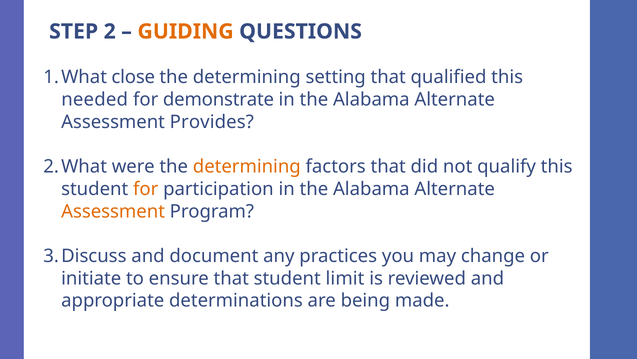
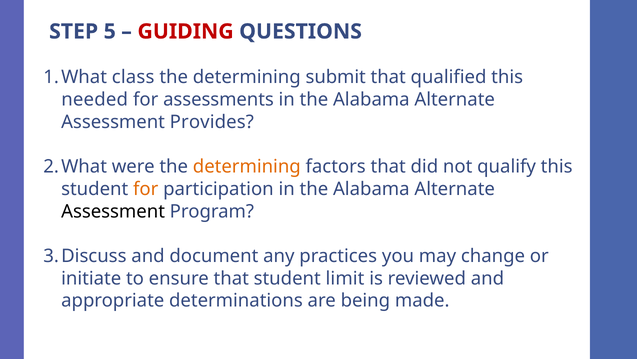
2: 2 -> 5 (110, 31)
GUIDING colour: orange -> red (186, 31)
close: close -> class (133, 77)
setting: setting -> submit (336, 77)
demonstrate: demonstrate -> assessments (218, 99)
Assessment colour: orange -> black (113, 211)
